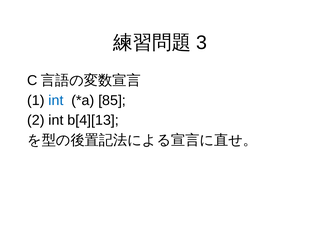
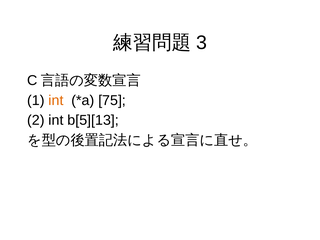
int colour: blue -> orange (56, 100)
85: 85 -> 75 (112, 100)
b[4][13: b[4][13 -> b[5][13 (93, 120)
